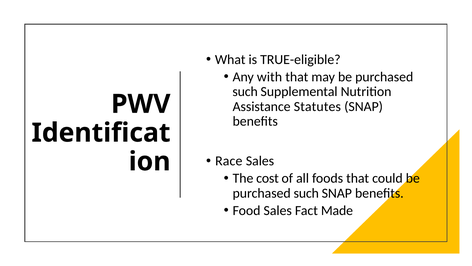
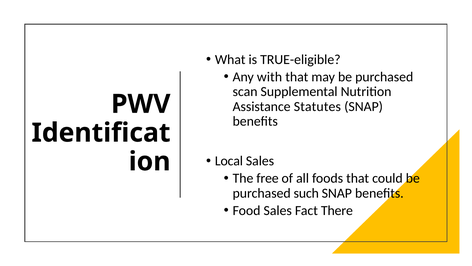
such: such -> scan (245, 92)
Race: Race -> Local (229, 161)
cost: cost -> free (268, 178)
Made: Made -> There (337, 210)
